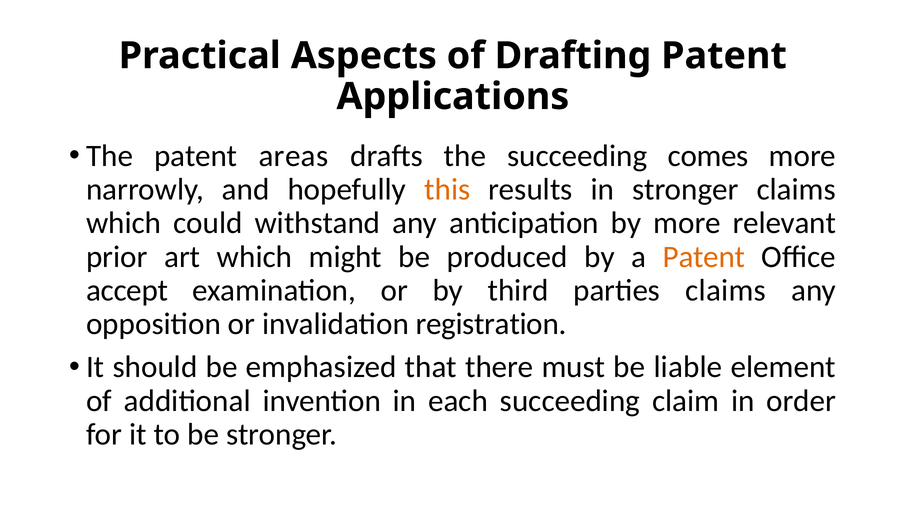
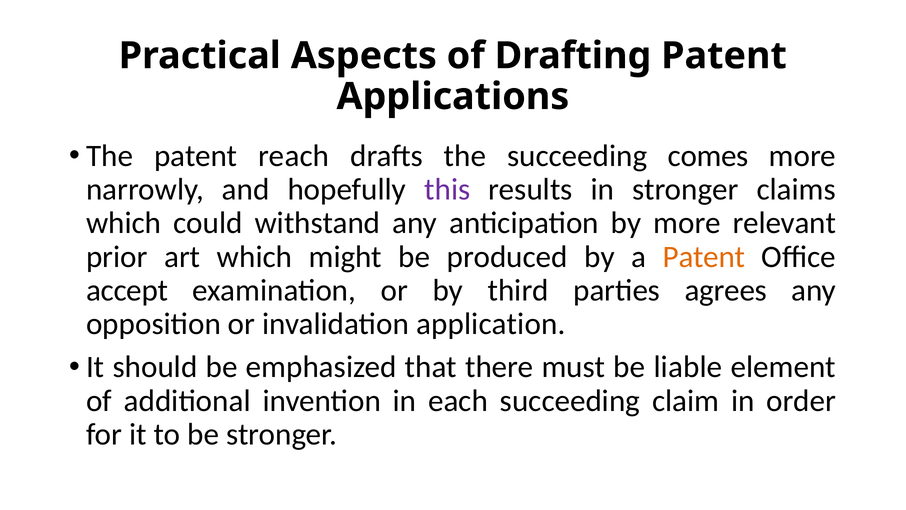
areas: areas -> reach (294, 156)
this colour: orange -> purple (447, 189)
parties claims: claims -> agrees (726, 290)
registration: registration -> application (491, 324)
